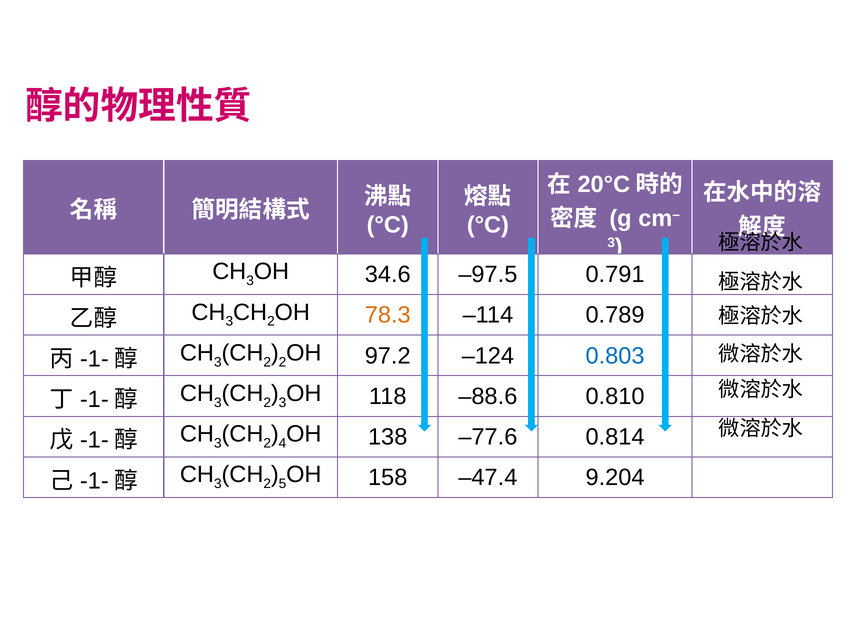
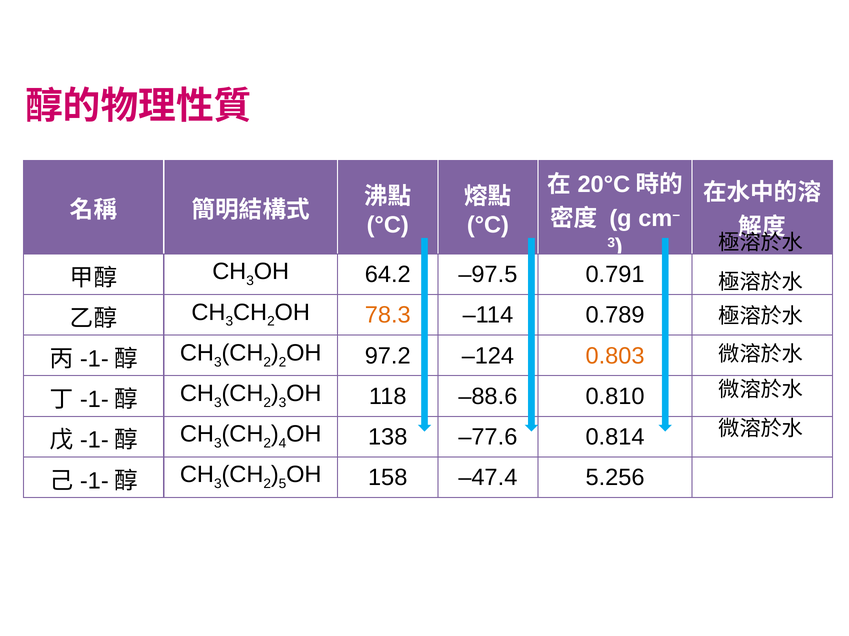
34.6: 34.6 -> 64.2 (388, 275)
0.803 colour: blue -> orange (615, 356)
9.204: 9.204 -> 5.256 (615, 478)
